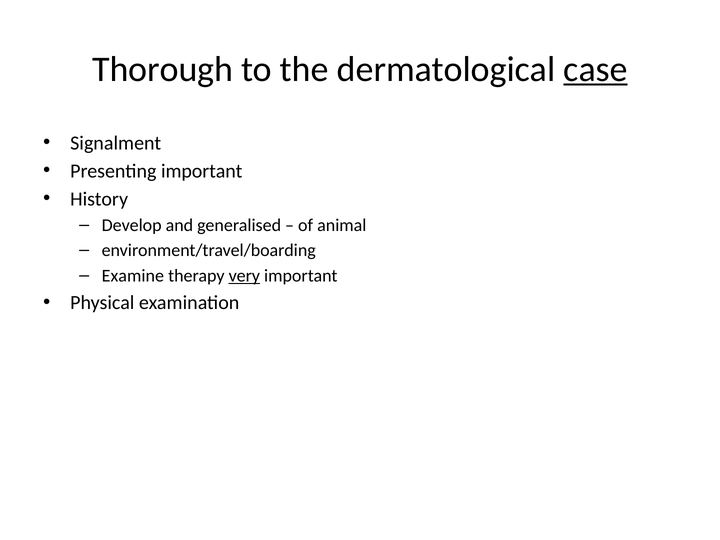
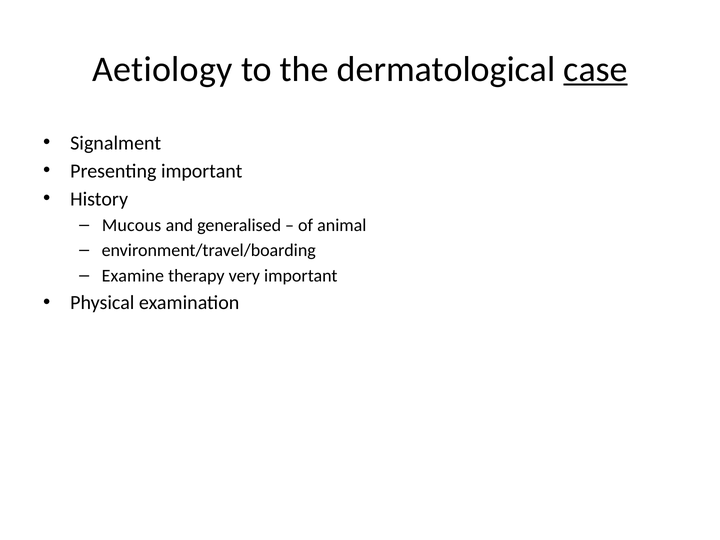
Thorough: Thorough -> Aetiology (162, 69)
Develop: Develop -> Mucous (132, 225)
very underline: present -> none (244, 276)
